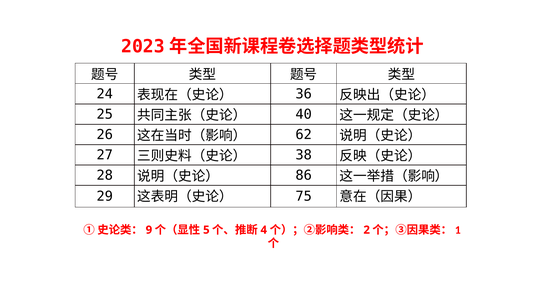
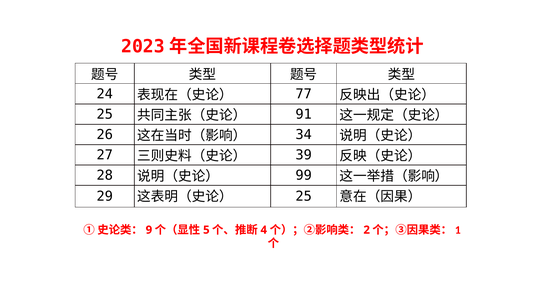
36: 36 -> 77 (304, 94)
40: 40 -> 91 (304, 114)
62: 62 -> 34 (304, 135)
38: 38 -> 39 (304, 155)
86: 86 -> 99 (304, 175)
75: 75 -> 25 (304, 196)
